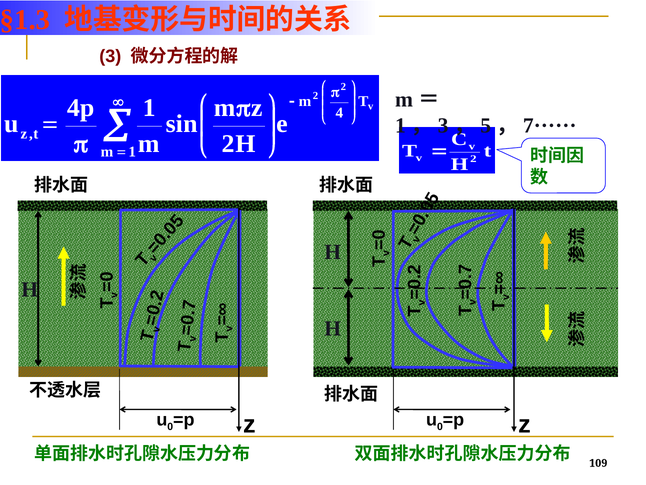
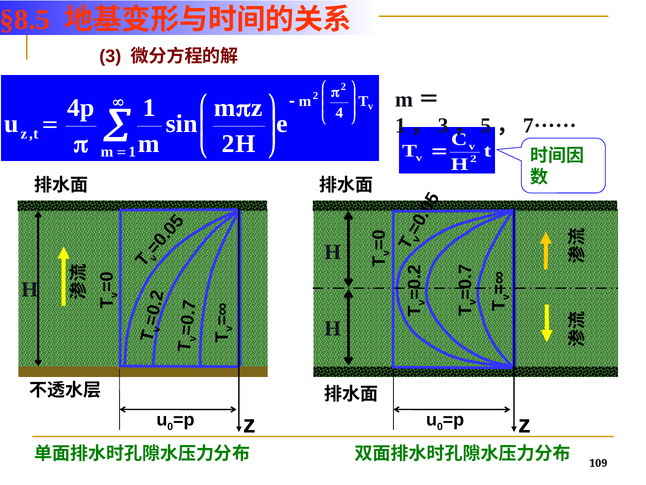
§1.3: §1.3 -> §8.5 (25, 20)
